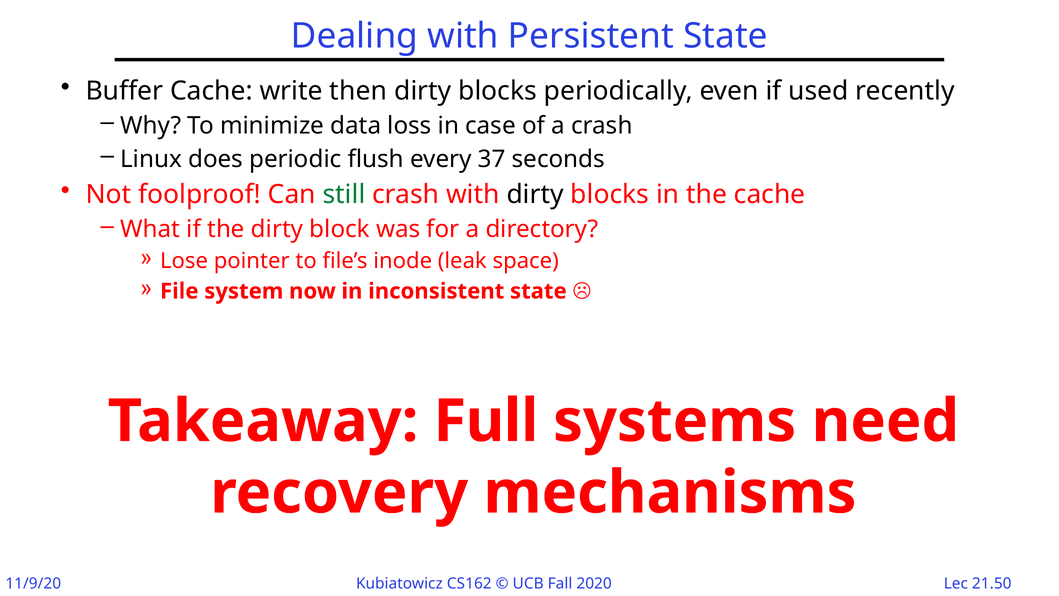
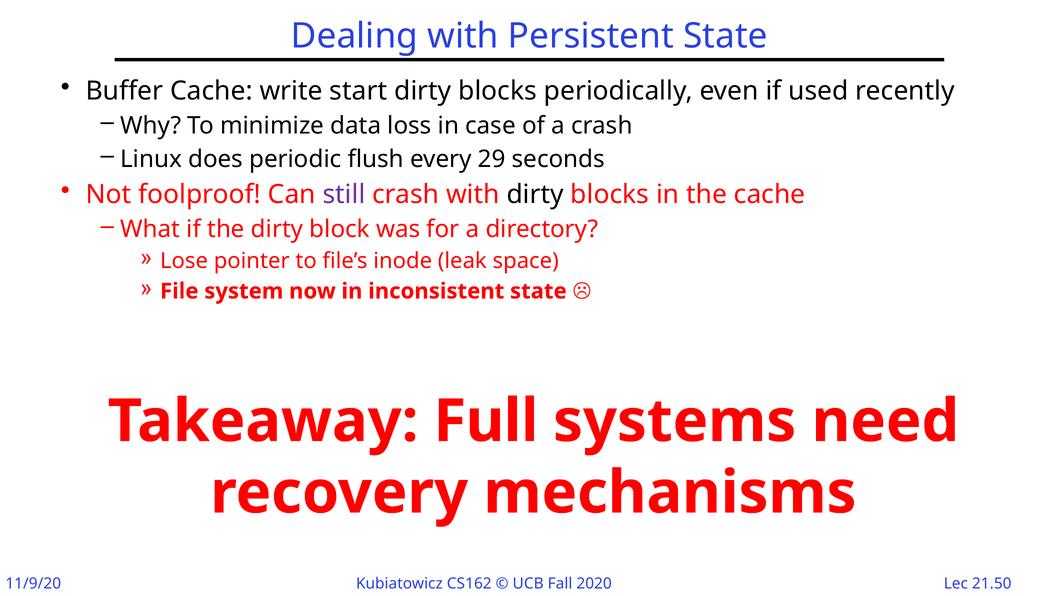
then: then -> start (358, 91)
37: 37 -> 29 (492, 159)
still colour: green -> purple (344, 194)
